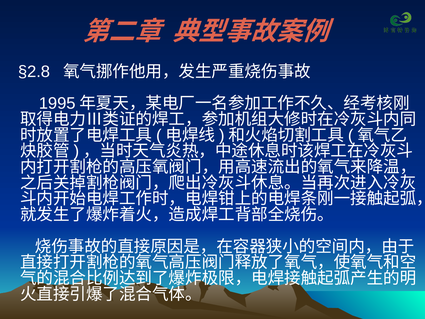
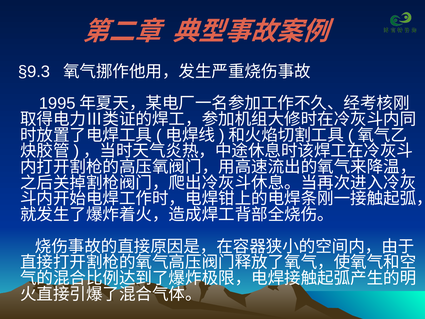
§2.8: §2.8 -> §9.3 (34, 72)
